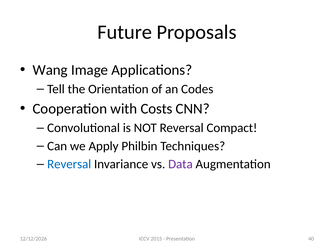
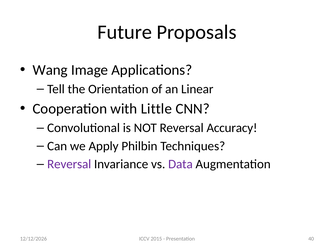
Codes: Codes -> Linear (197, 89)
Costs: Costs -> Little (156, 109)
Compact: Compact -> Accuracy (232, 128)
Reversal colour: blue -> purple (69, 165)
